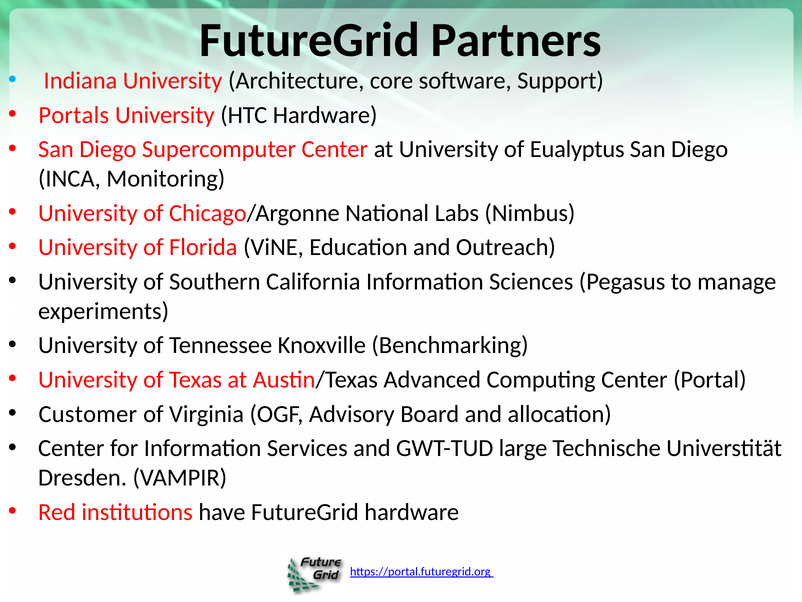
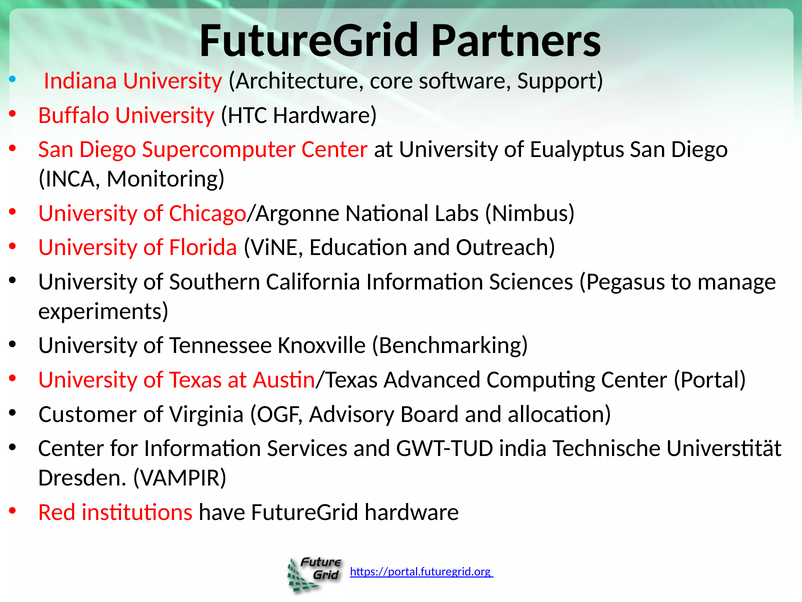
Portals: Portals -> Buffalo (74, 115)
large: large -> india (523, 448)
